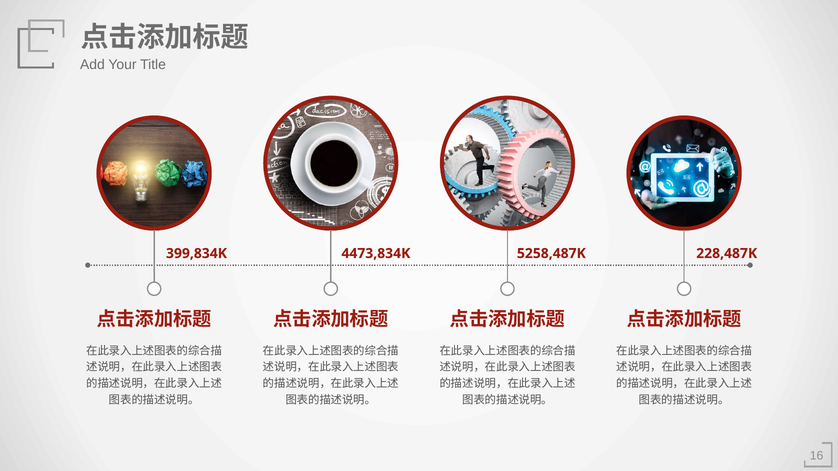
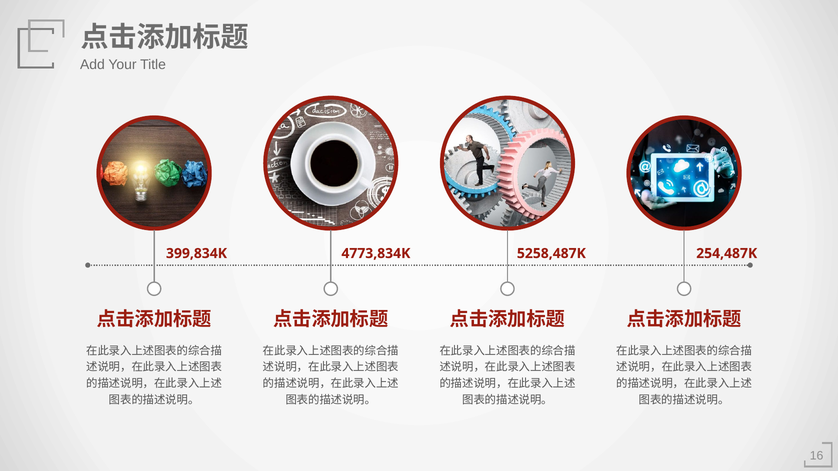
4473,834K: 4473,834K -> 4773,834K (376, 254)
228,487K: 228,487K -> 254,487K (727, 254)
